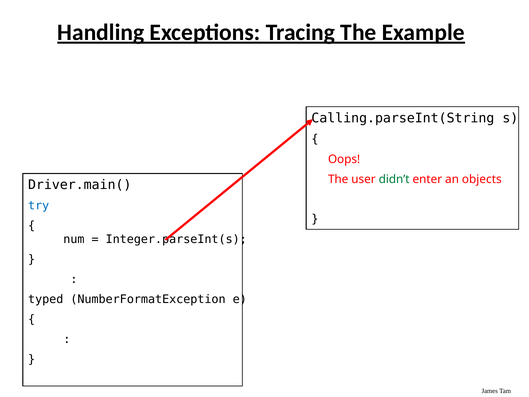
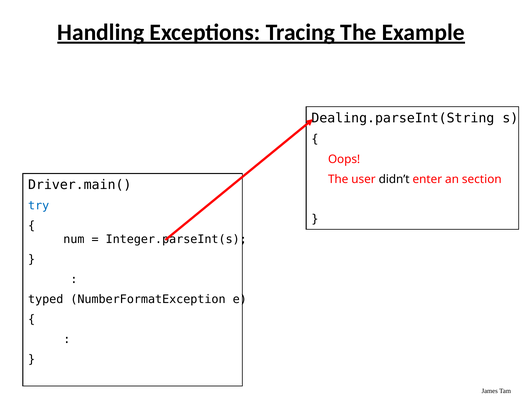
Calling.parseInt(String: Calling.parseInt(String -> Dealing.parseInt(String (403, 118)
didn’t colour: green -> black (394, 179)
objects: objects -> section (482, 179)
